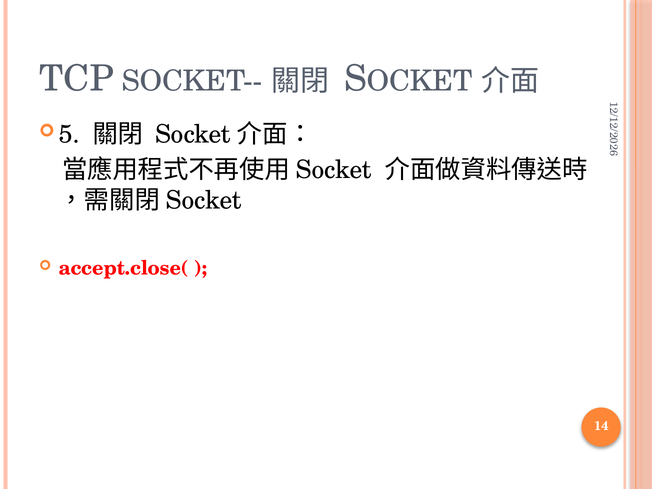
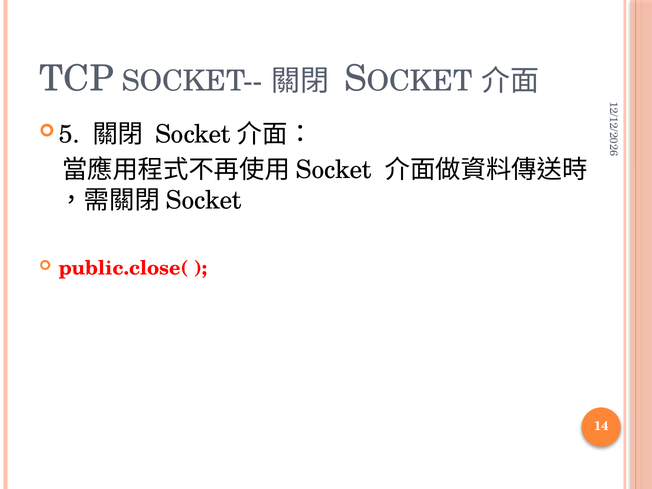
accept.close(: accept.close( -> public.close( (124, 268)
